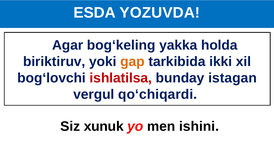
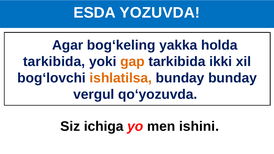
biriktiruv: biriktiruv -> tarkibida (54, 62)
ishlatilsa colour: red -> orange (121, 78)
bunday istagan: istagan -> bunday (233, 78)
qo‘chiqardi: qo‘chiqardi -> qo‘yozuvda (158, 95)
xunuk: xunuk -> ichiga (104, 127)
